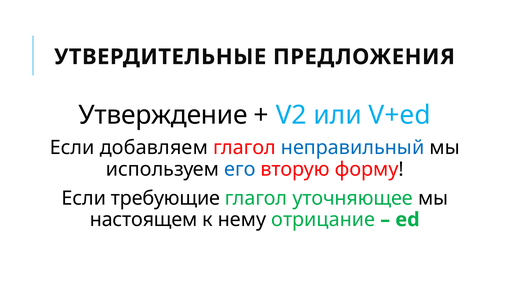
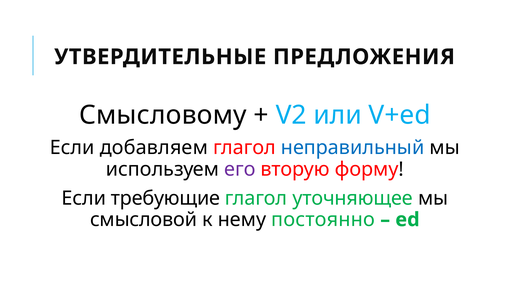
Утверждение: Утверждение -> Смысловому (163, 115)
его colour: blue -> purple (240, 169)
настоящем: настоящем -> смысловой (144, 220)
отрицание: отрицание -> постоянно (323, 220)
